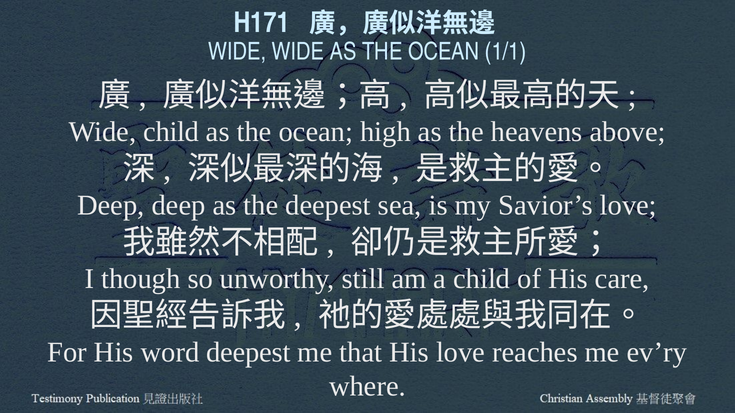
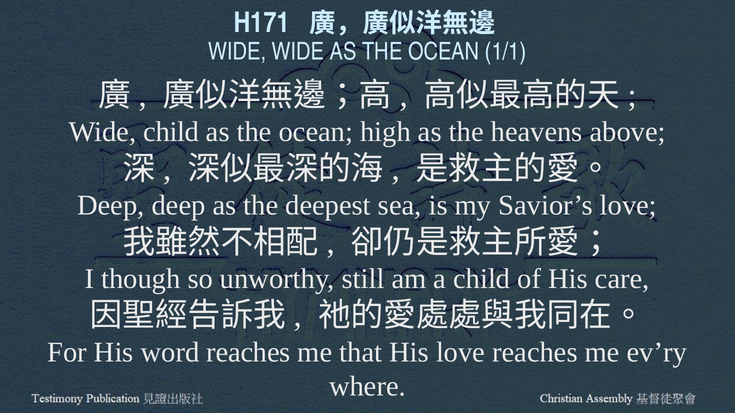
word deepest: deepest -> reaches (249, 353)
